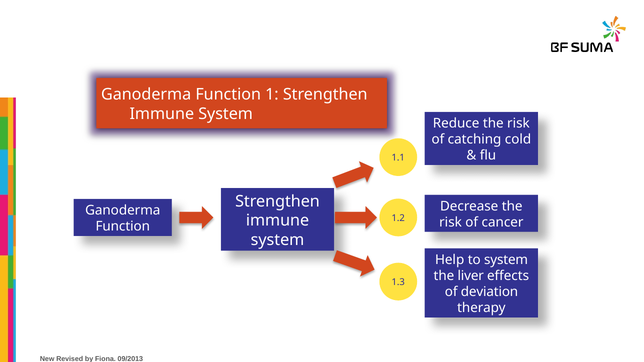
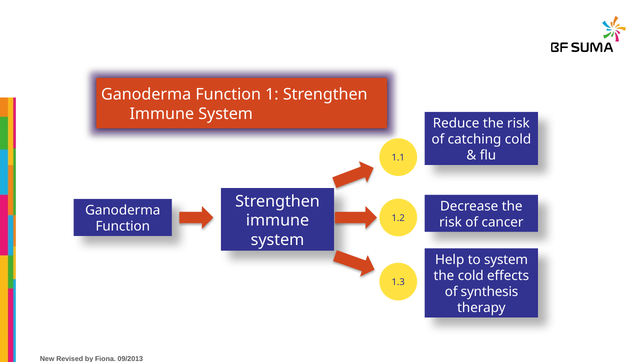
the liver: liver -> cold (471, 276)
deviation: deviation -> synthesis (490, 292)
